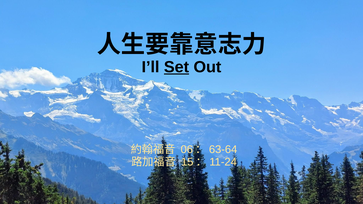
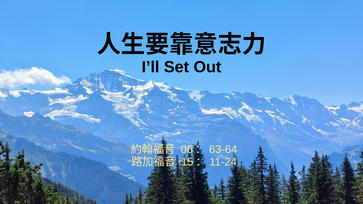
Set underline: present -> none (176, 67)
